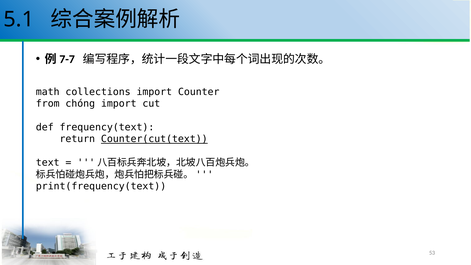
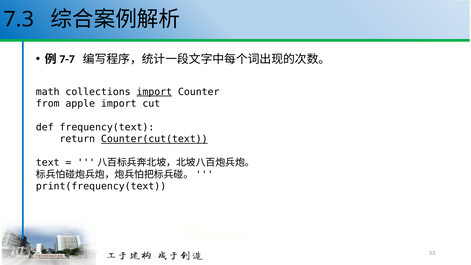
5.1: 5.1 -> 7.3 (19, 19)
import underline: none -> present (154, 92)
chóng: chóng -> apple (80, 104)
